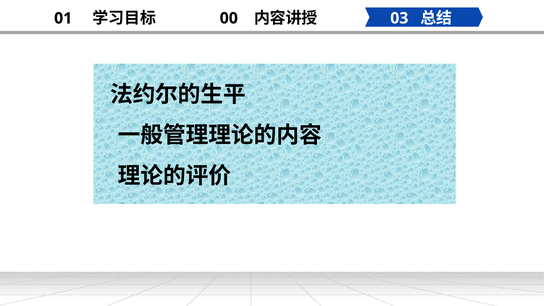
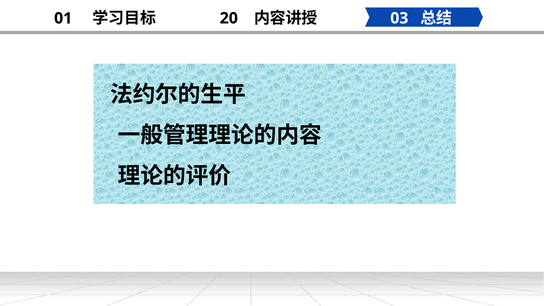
00: 00 -> 20 (229, 18)
